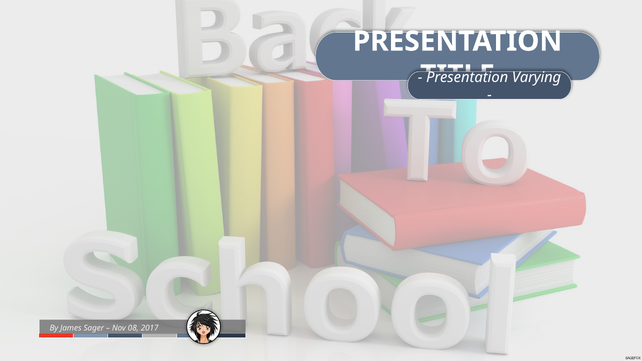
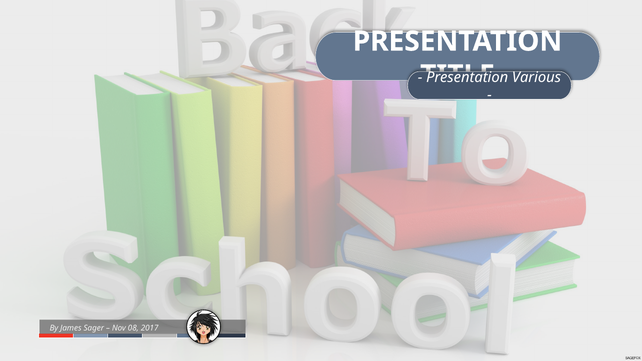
Varying: Varying -> Various (536, 77)
